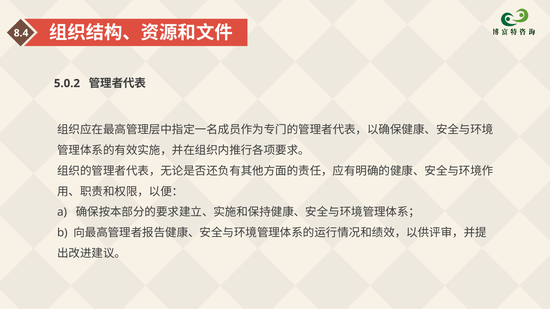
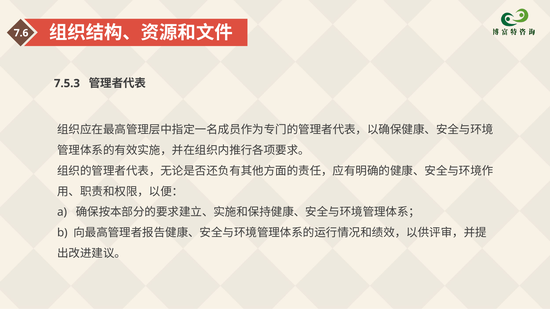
8.4: 8.4 -> 7.6 (21, 33)
5.0.2: 5.0.2 -> 7.5.3 (67, 83)
